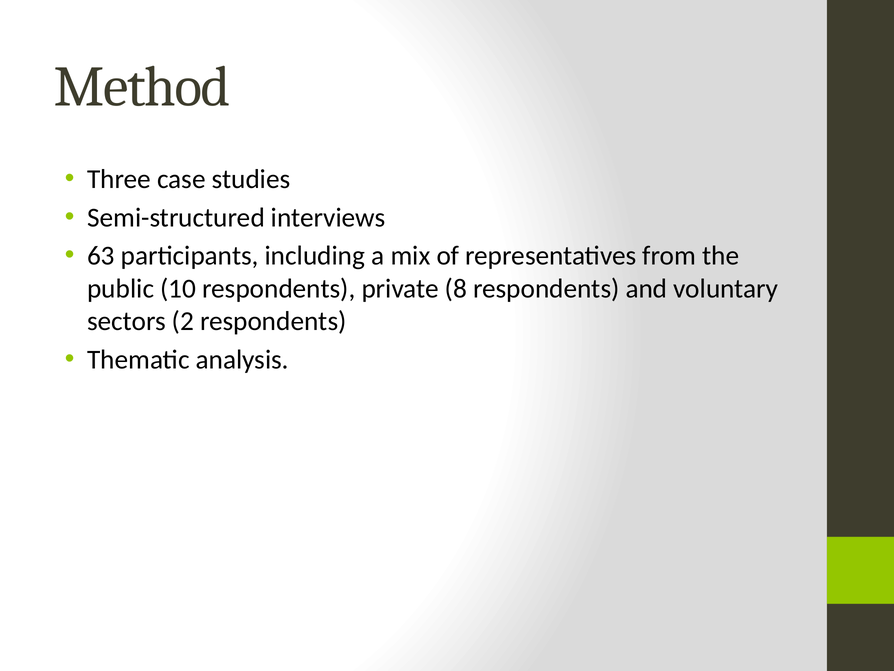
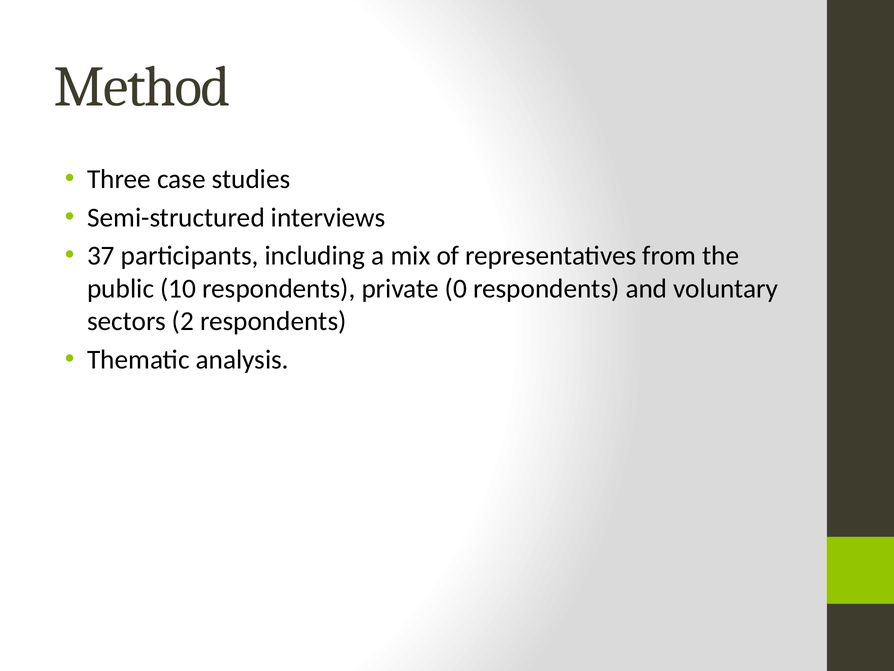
63: 63 -> 37 (101, 256)
8: 8 -> 0 (456, 288)
